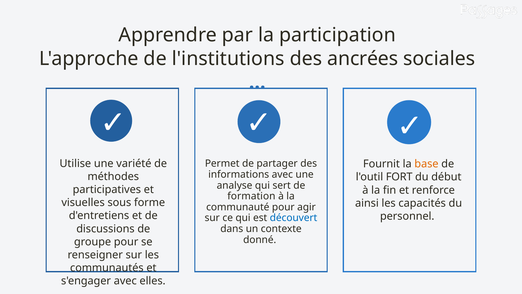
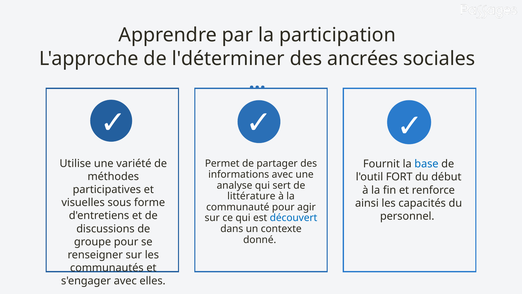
l'institutions: l'institutions -> l'déterminer (228, 58)
base colour: orange -> blue (426, 164)
formation: formation -> littérature (251, 196)
